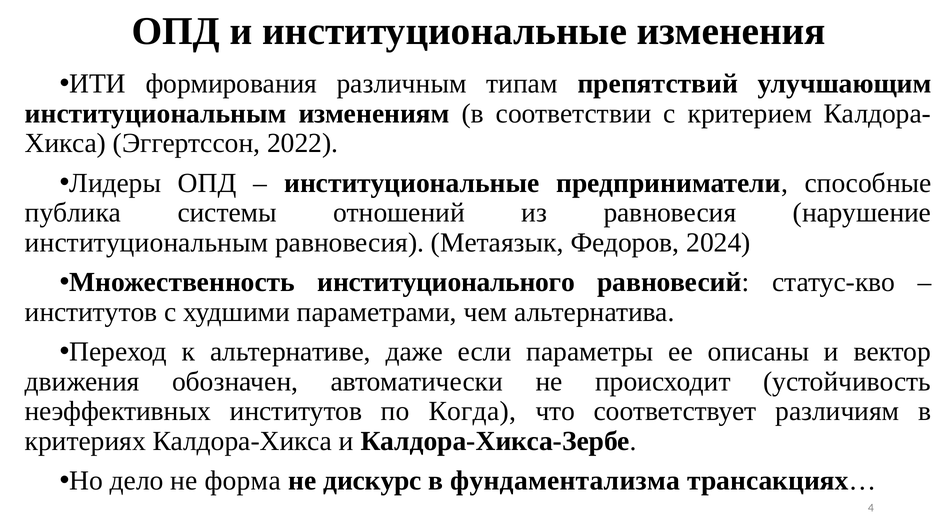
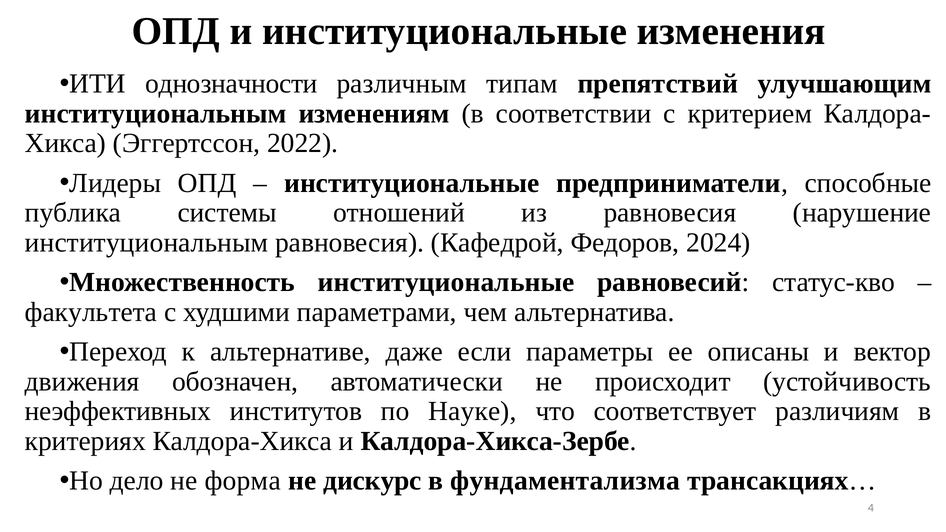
формирования: формирования -> однозначности (231, 84)
Метаязык: Метаязык -> Кафедрой (497, 243)
Множественность институционального: институционального -> институциональные (446, 282)
институтов: институтов -> факультета (91, 312)
Когда: Когда -> Науке (472, 411)
